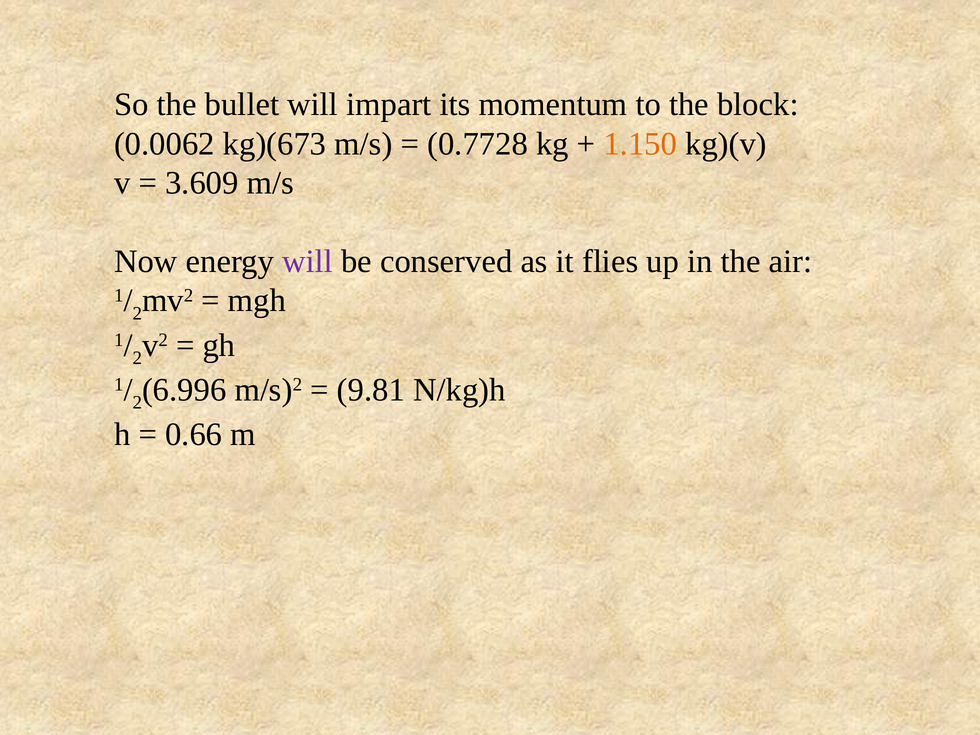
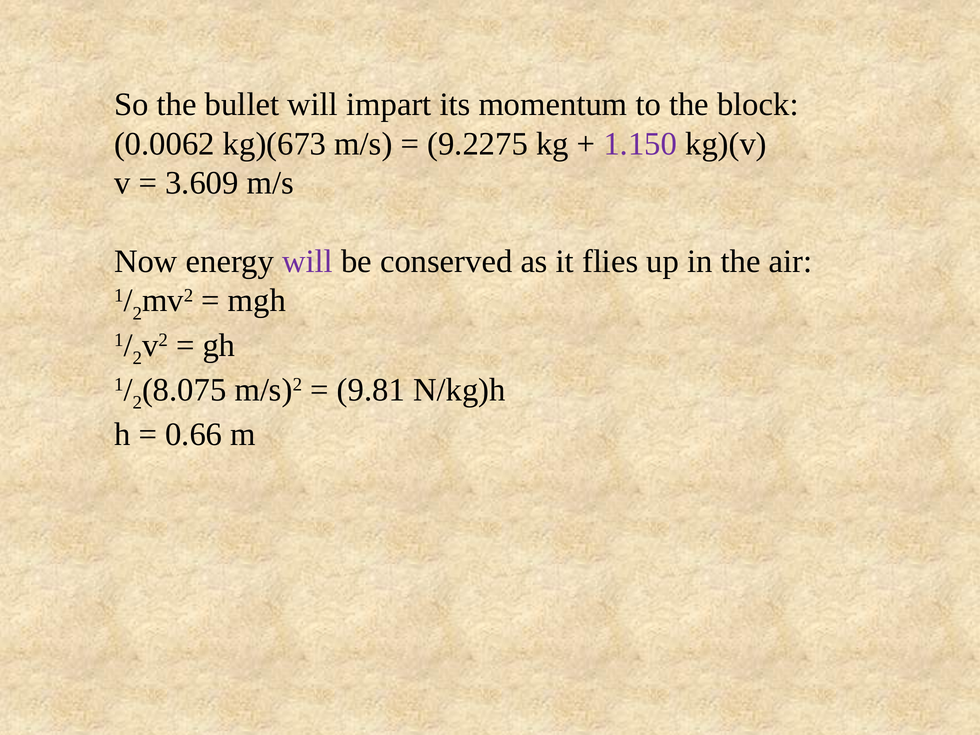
0.7728: 0.7728 -> 9.2275 (478, 144)
1.150 colour: orange -> purple (640, 144)
6.996: 6.996 -> 8.075 (184, 390)
